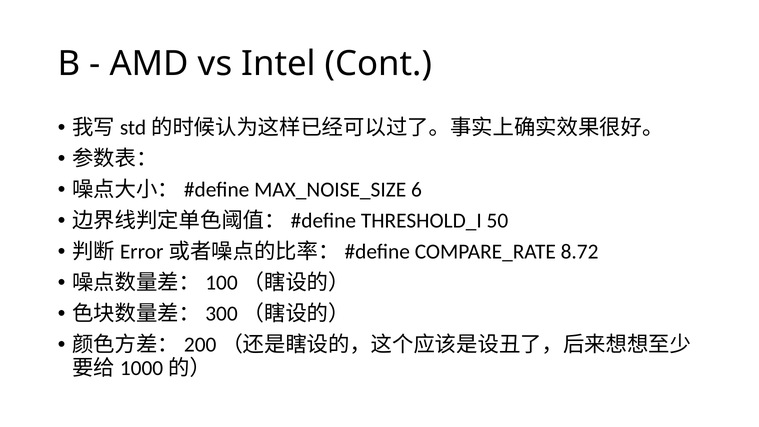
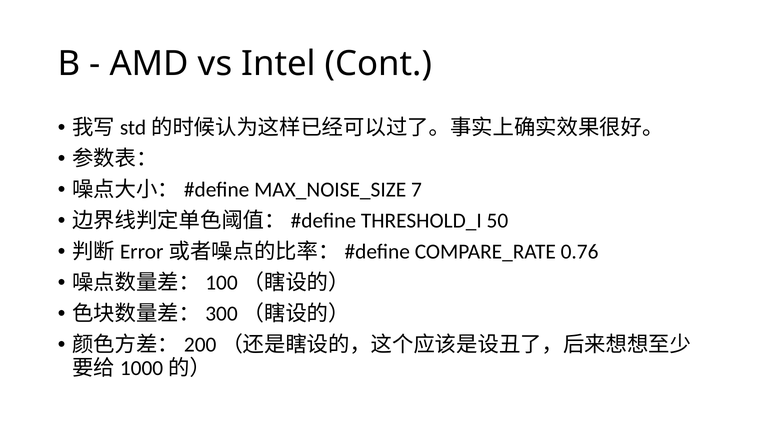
6: 6 -> 7 (416, 190)
8.72: 8.72 -> 0.76 (580, 252)
